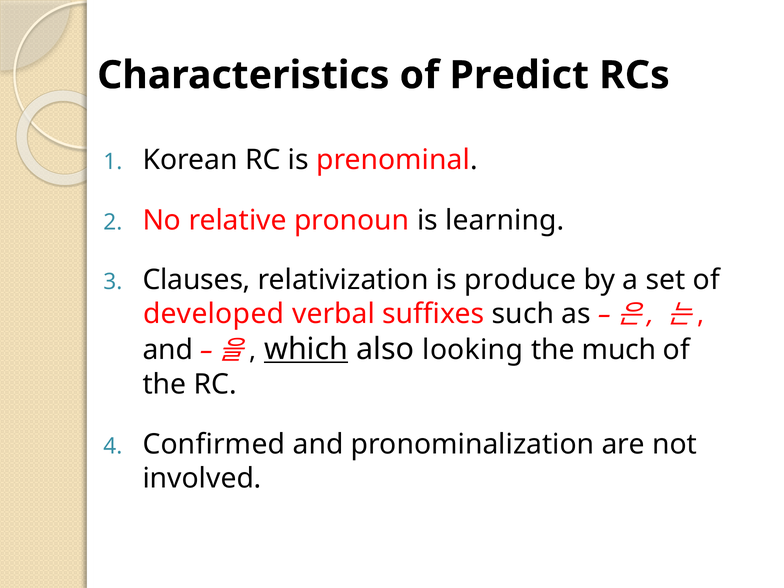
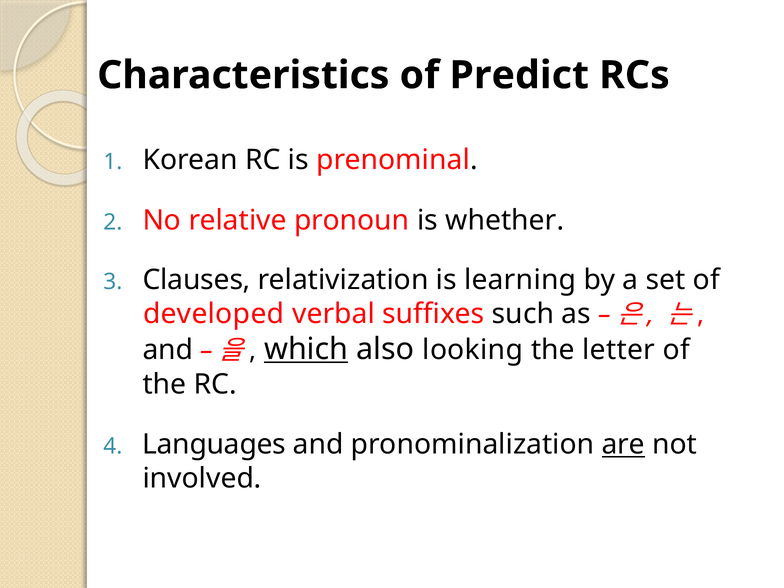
learning: learning -> whether (505, 220)
produce: produce -> learning (520, 280)
much: much -> letter (619, 350)
Confirmed: Confirmed -> Languages (214, 445)
are underline: none -> present (623, 445)
